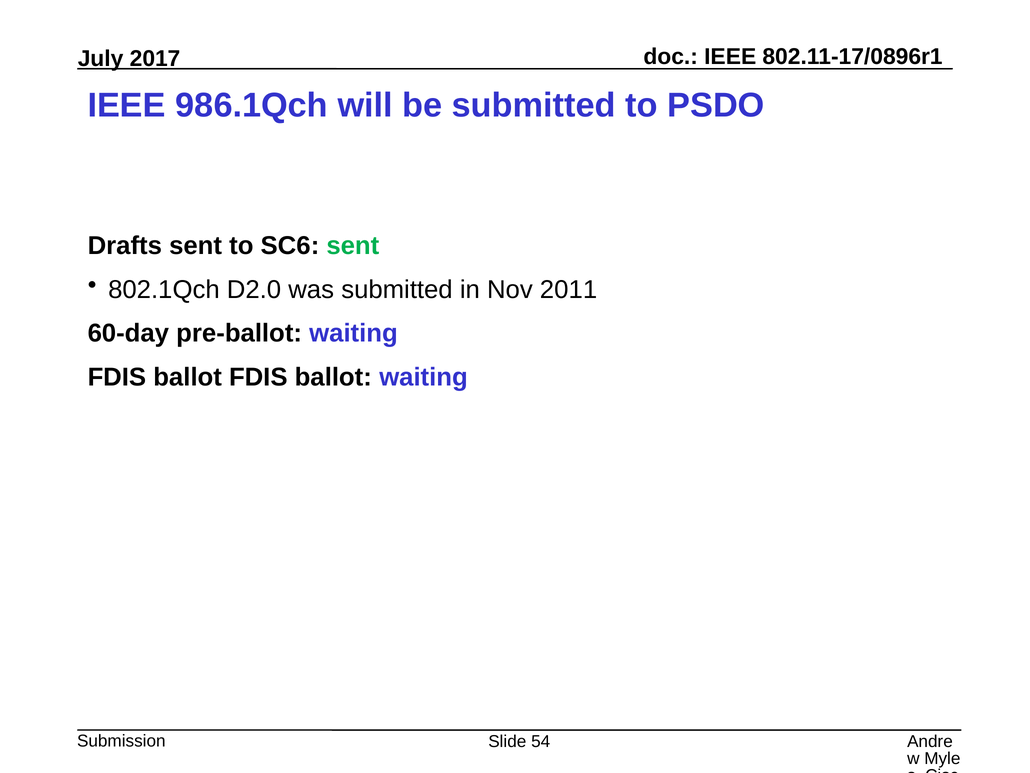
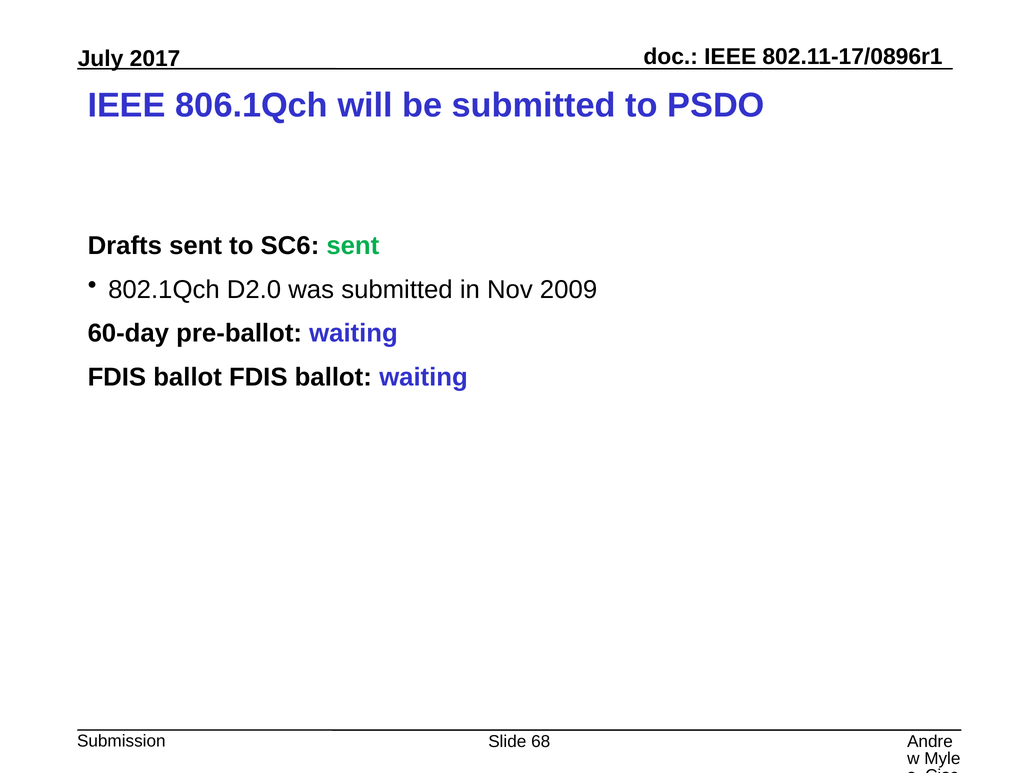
986.1Qch: 986.1Qch -> 806.1Qch (252, 105)
2011: 2011 -> 2009 (569, 289)
54: 54 -> 68 (541, 741)
